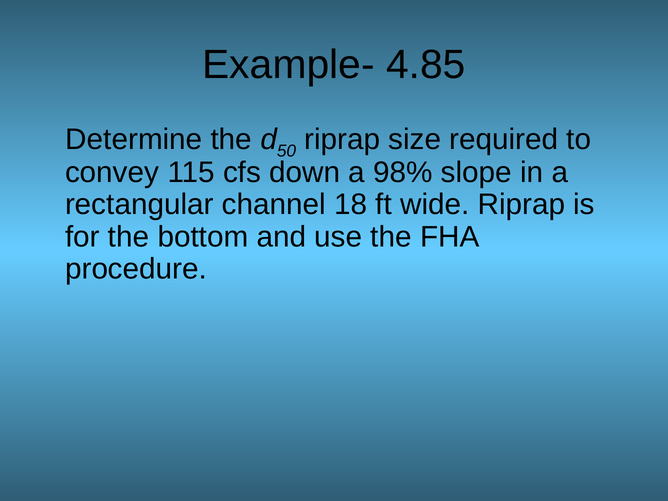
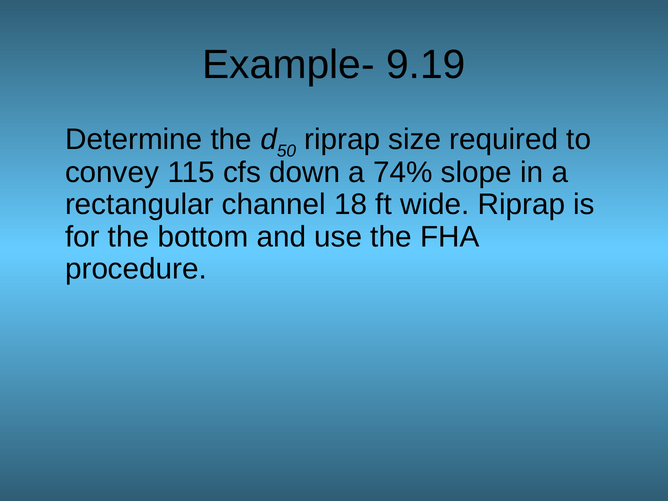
4.85: 4.85 -> 9.19 (426, 65)
98%: 98% -> 74% (403, 173)
